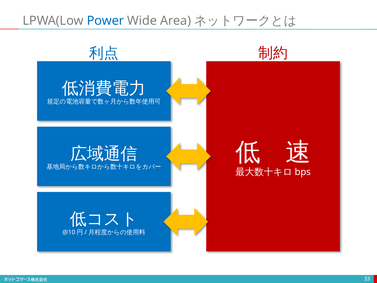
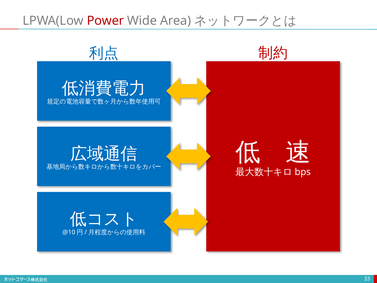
Power colour: blue -> red (105, 21)
